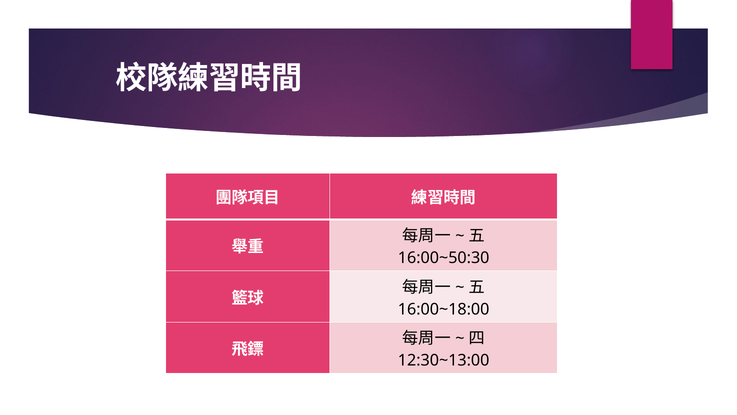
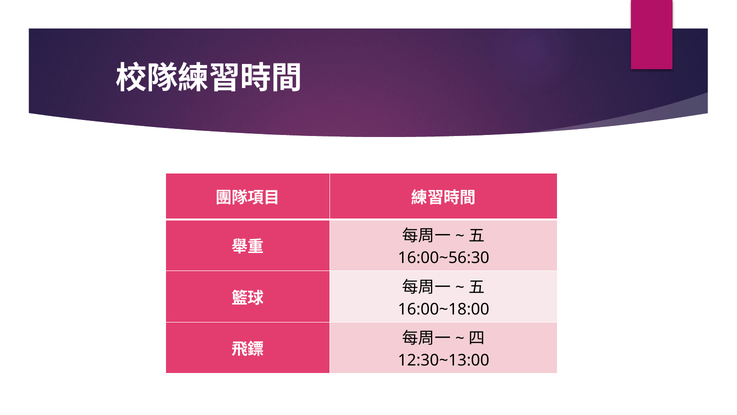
16:00~50:30: 16:00~50:30 -> 16:00~56:30 (444, 258)
